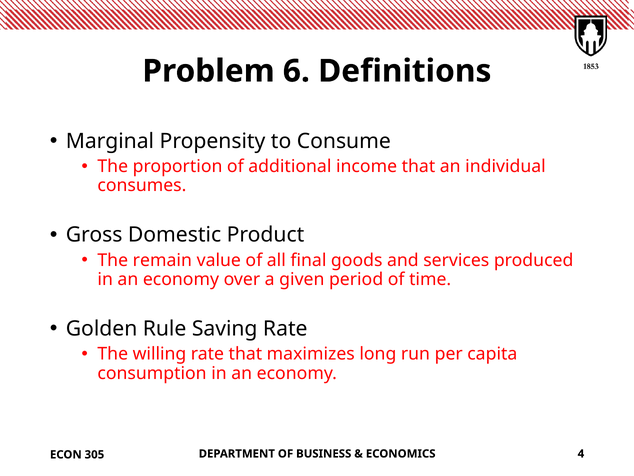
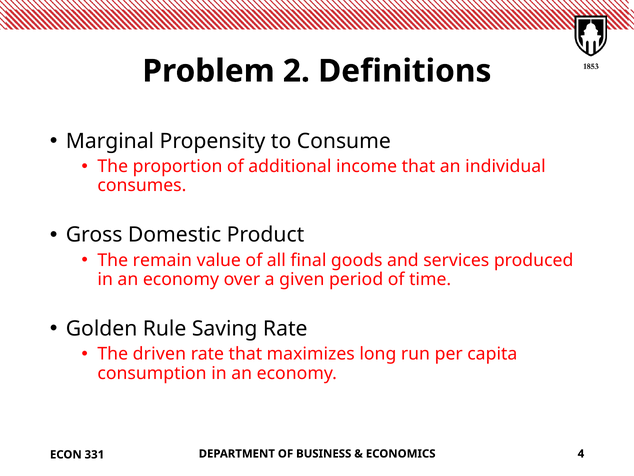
6: 6 -> 2 (296, 71)
willing: willing -> driven (159, 354)
305: 305 -> 331 (94, 454)
